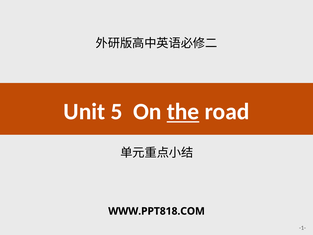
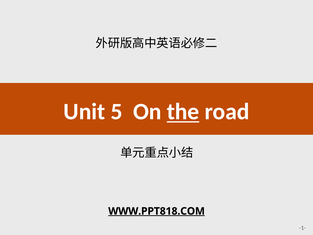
WWW.PPT818.COM underline: none -> present (157, 211)
